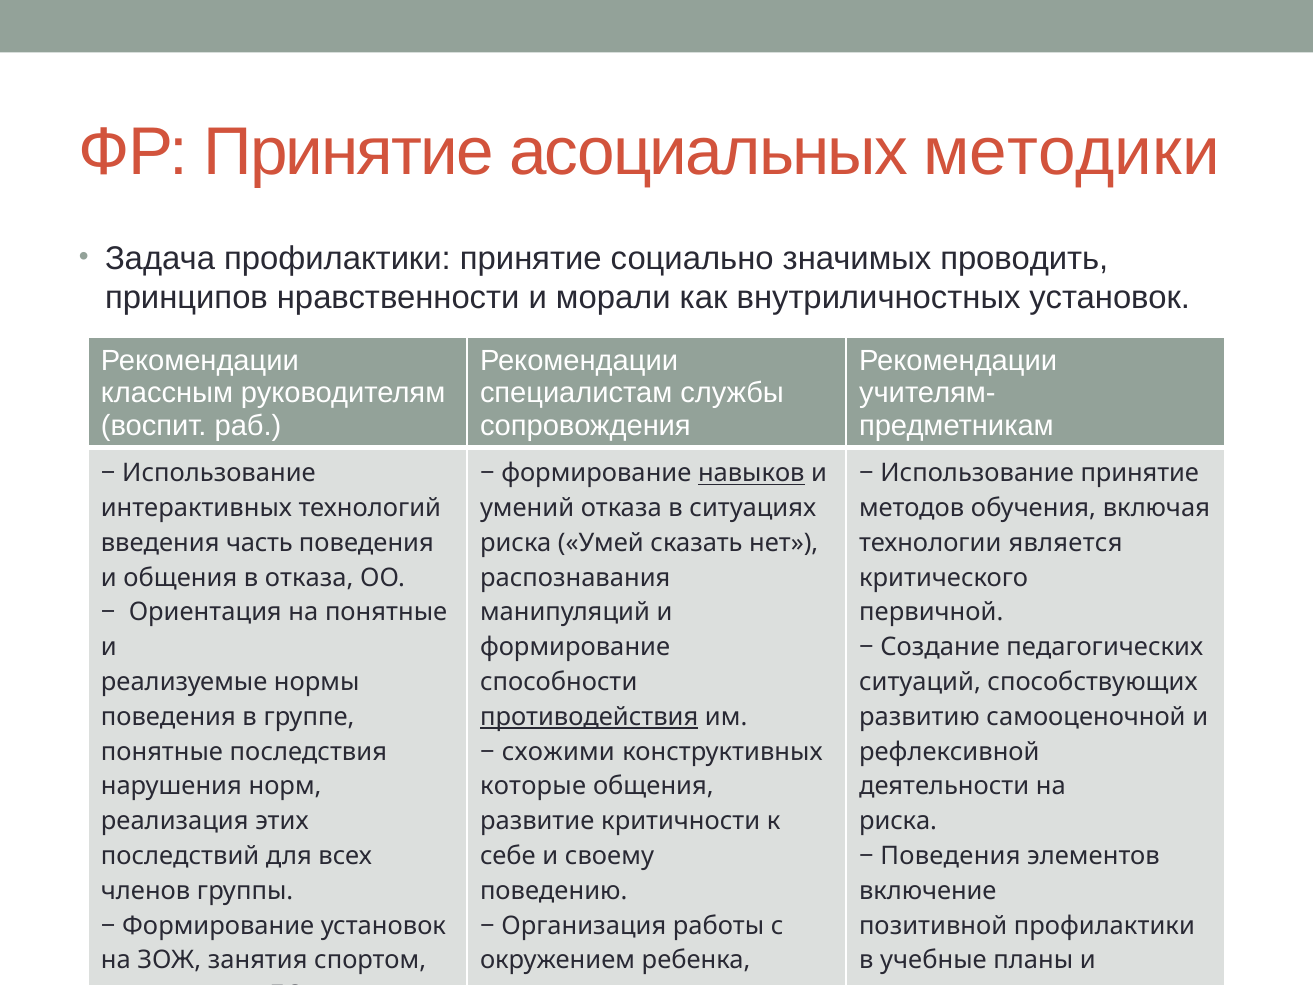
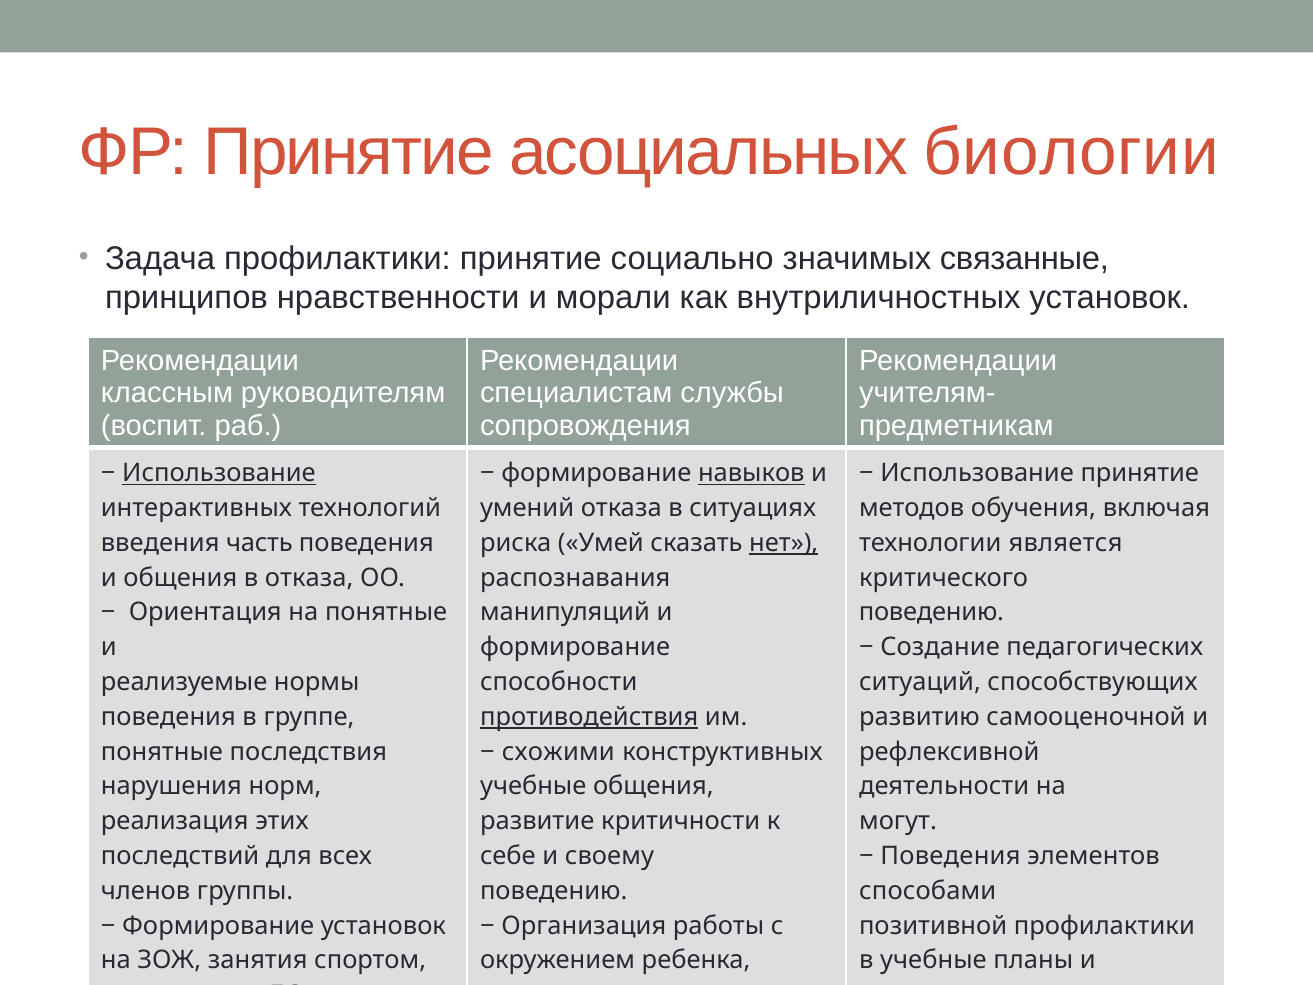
асоциальных методики: методики -> биологии (1071, 152)
проводить: проводить -> связанные (1024, 258)
Использование underline: none -> present (219, 473)
нет underline: none -> present (784, 543)
первичной: первичной -> поведению (931, 612)
которые: которые -> учебные (533, 786)
риска: риска -> могут (898, 821)
включение: включение -> способами (928, 891)
